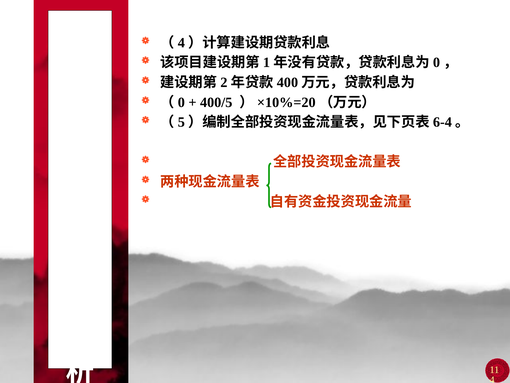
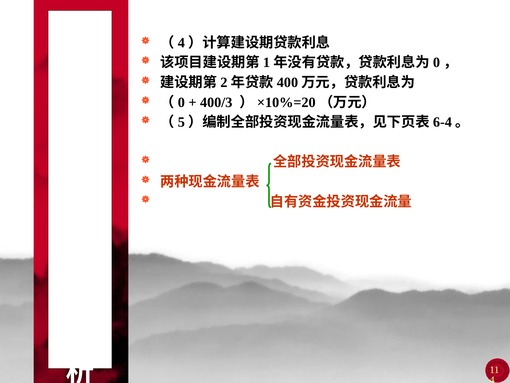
400/5: 400/5 -> 400/3 (216, 102)
